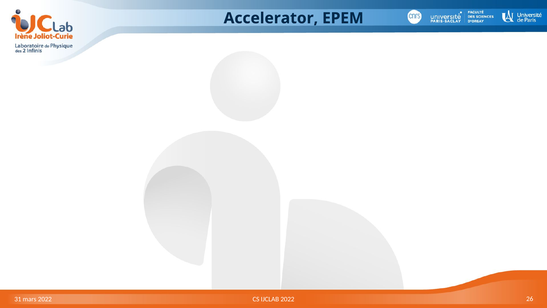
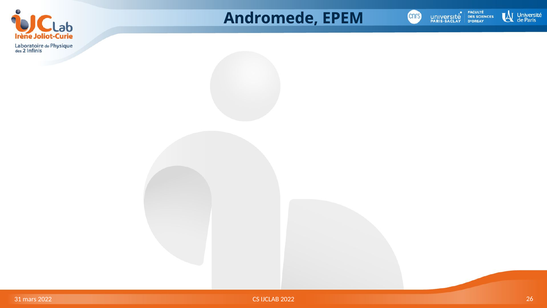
Accelerator: Accelerator -> Andromede (271, 18)
